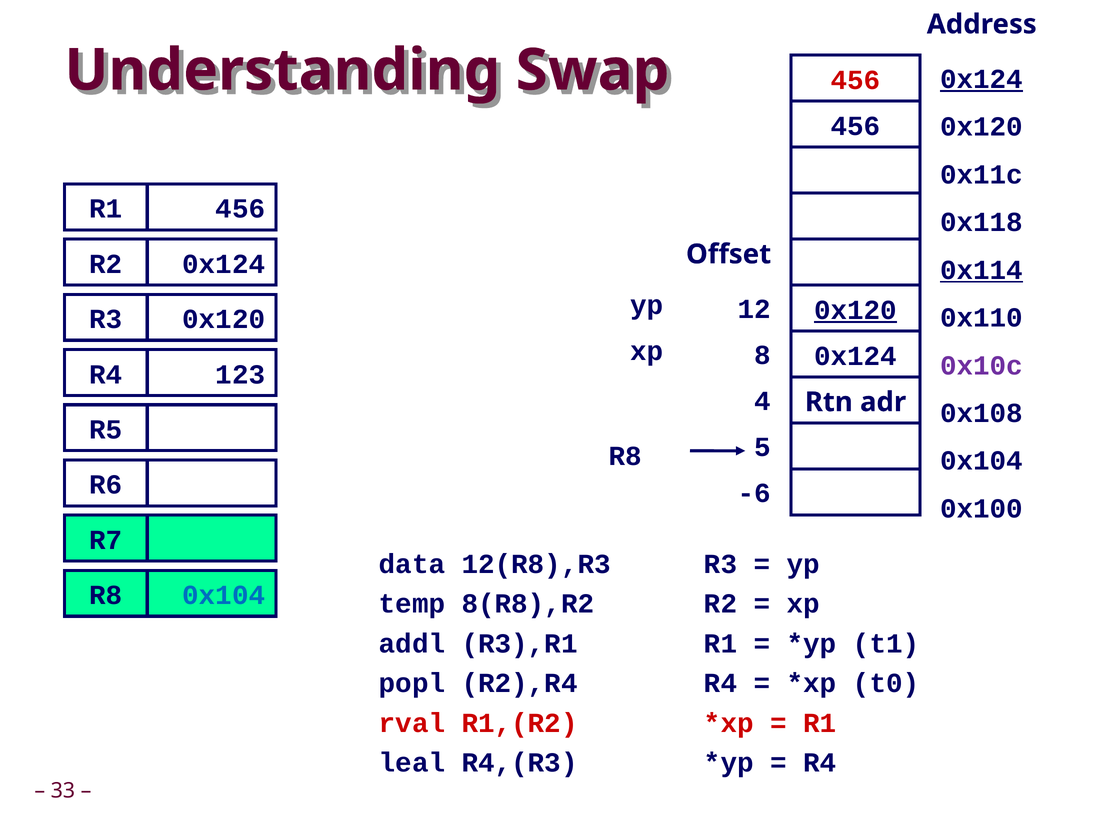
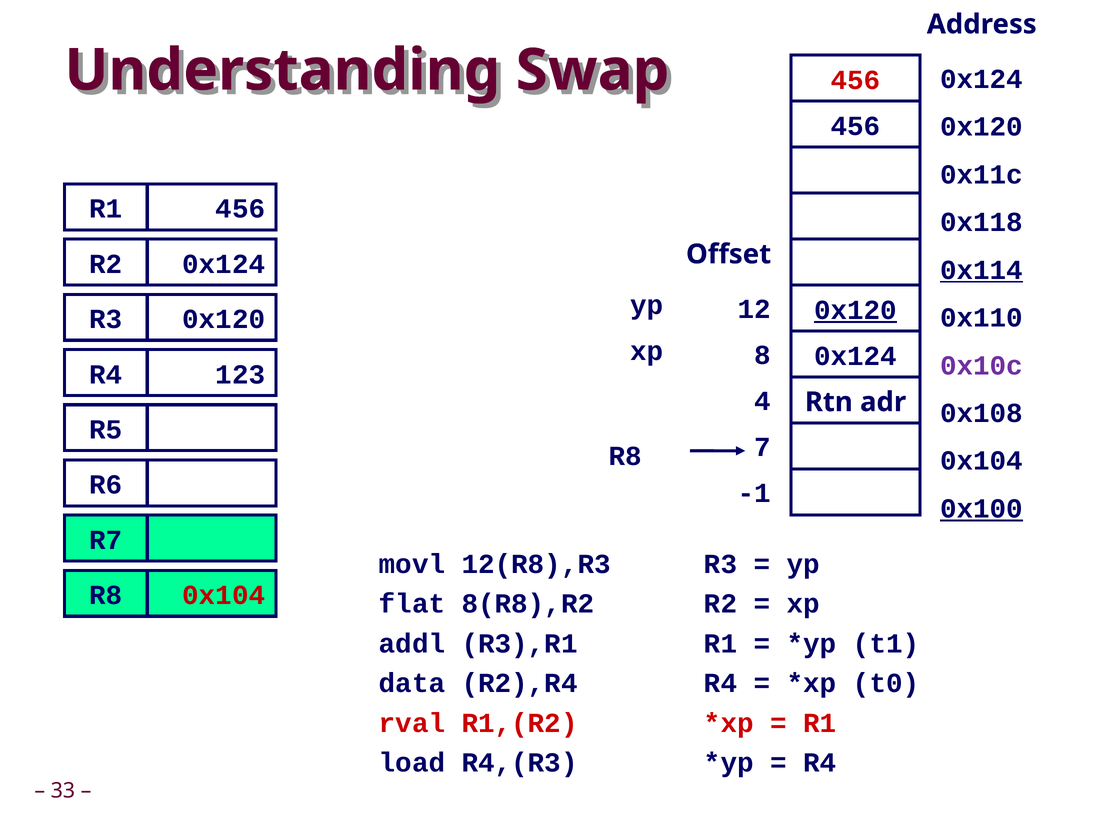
0x124 underline: present -> none (981, 79)
5: 5 -> 7 (763, 447)
-6: -6 -> -1 (754, 493)
0x100 underline: none -> present (981, 509)
data: data -> movl (412, 564)
0x104 colour: blue -> red (224, 595)
temp: temp -> flat (412, 604)
popl: popl -> data (412, 683)
leal: leal -> load (412, 763)
